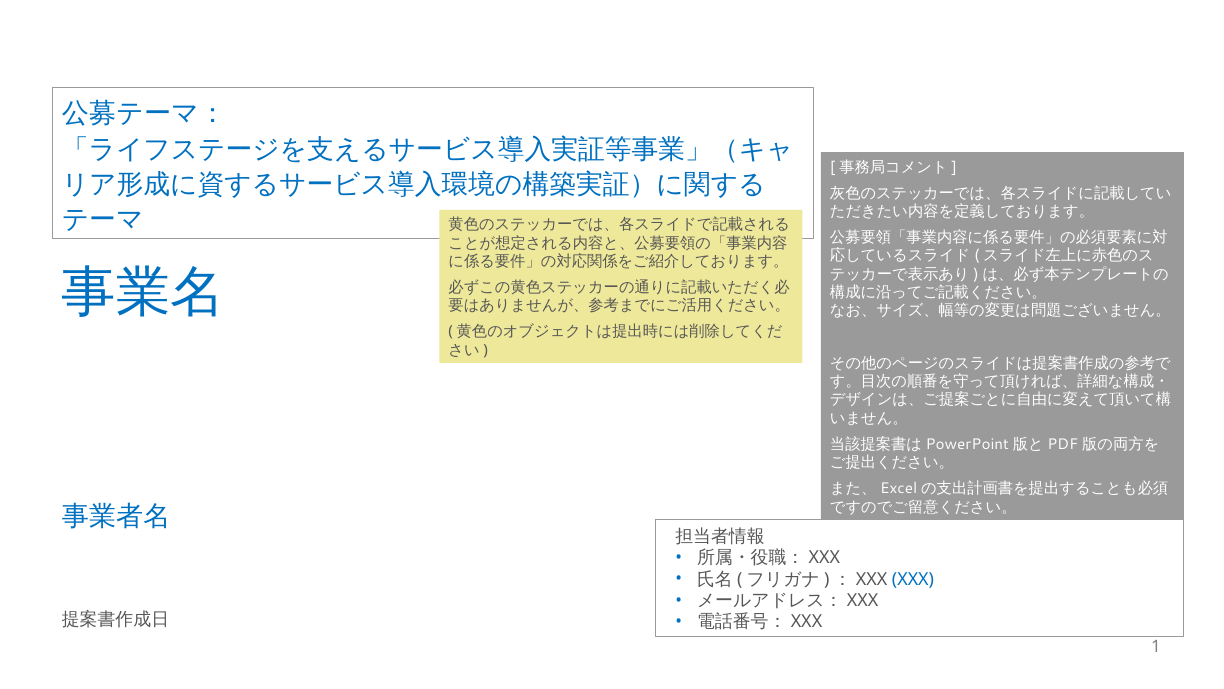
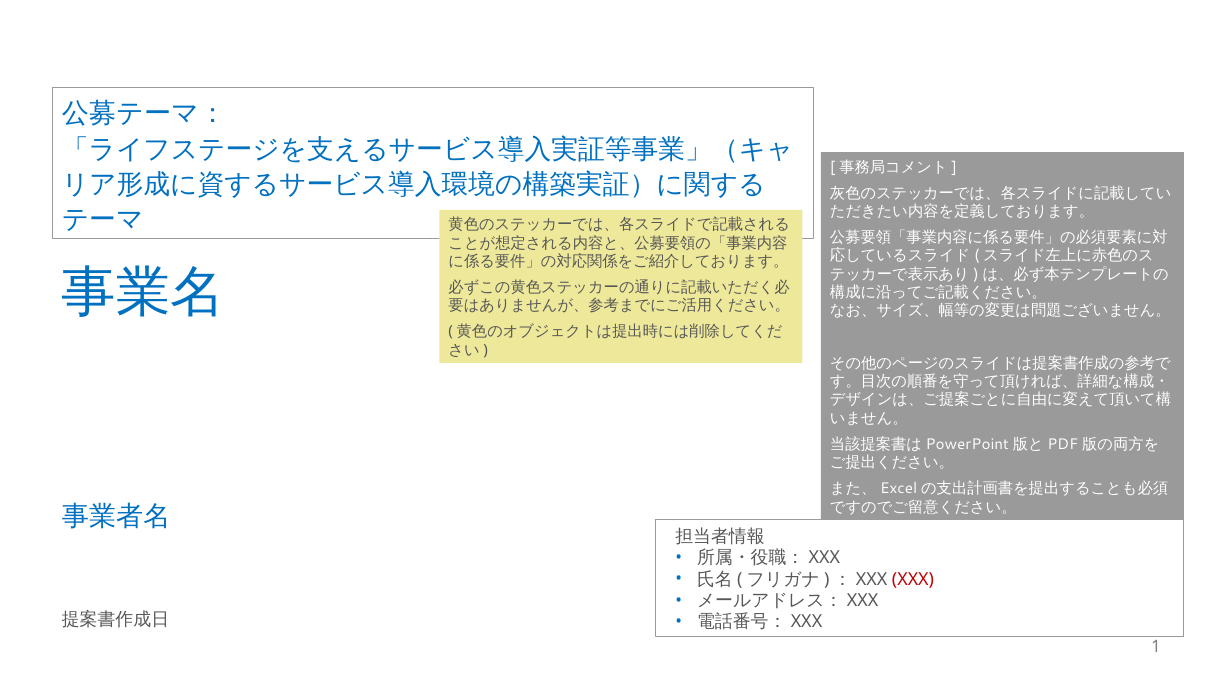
XXX colour: blue -> red (913, 579)
